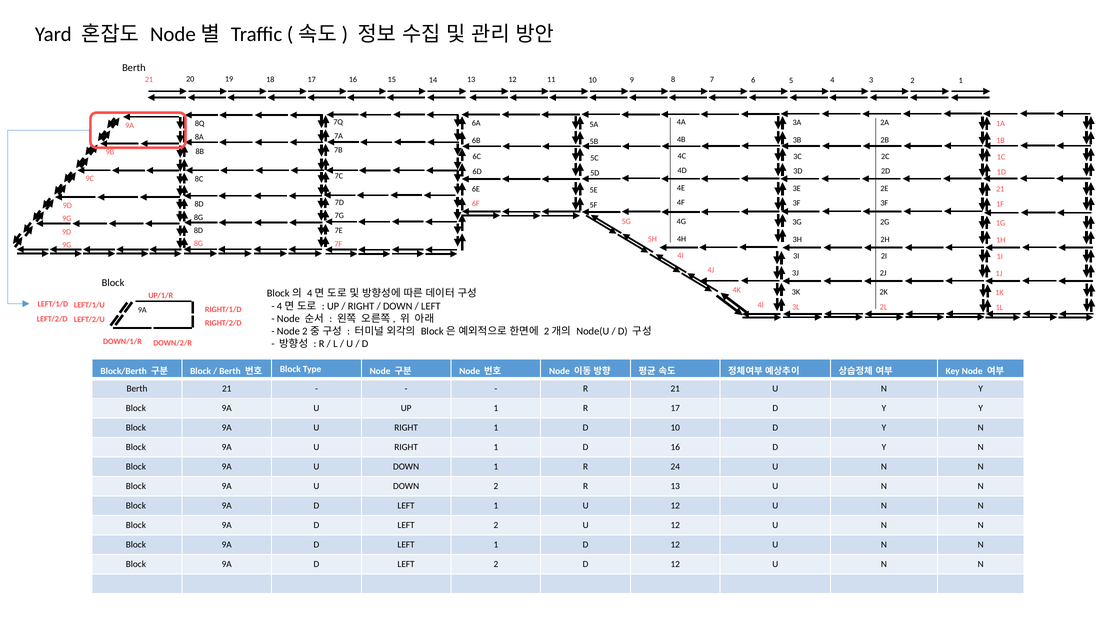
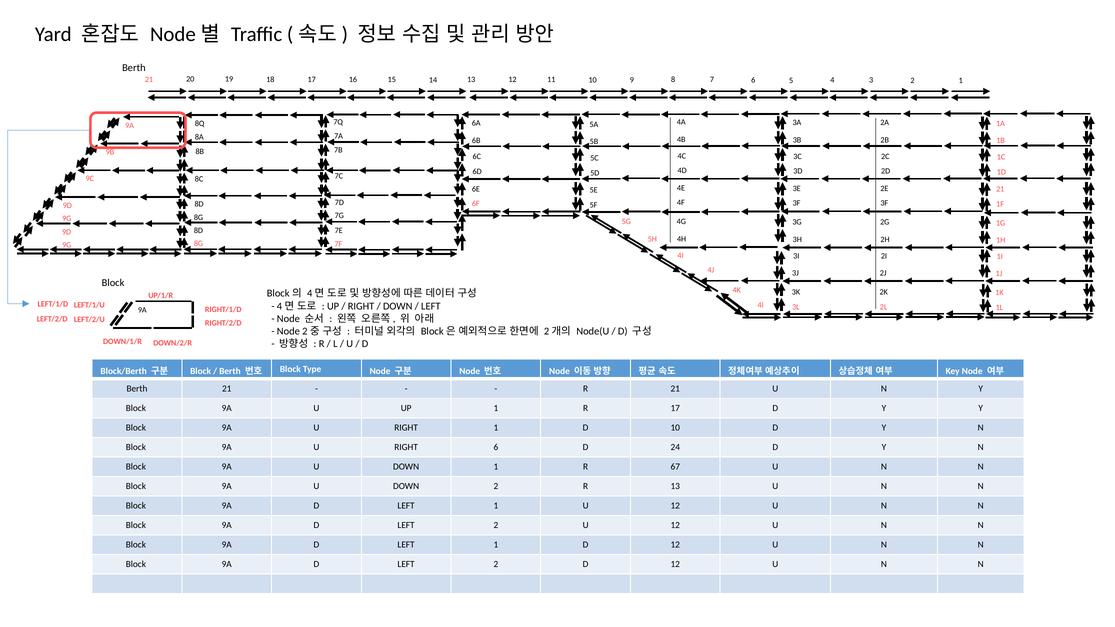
1: 1 -> 6 (496, 447)
D 16: 16 -> 24 (675, 447)
24: 24 -> 67 (675, 467)
